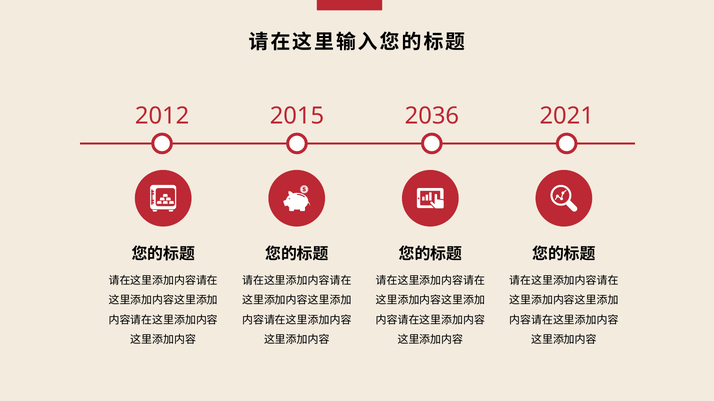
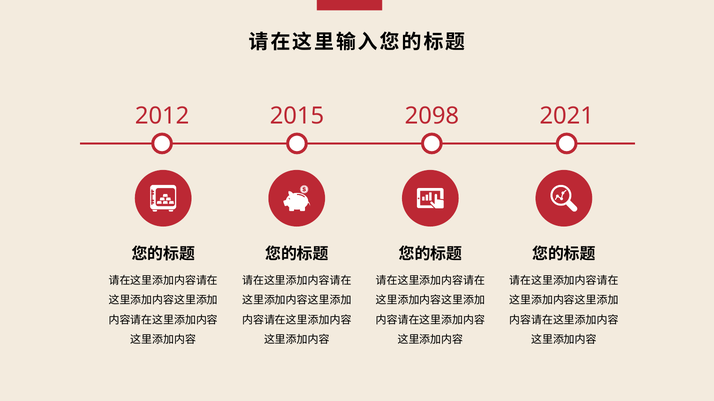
2036: 2036 -> 2098 (432, 116)
